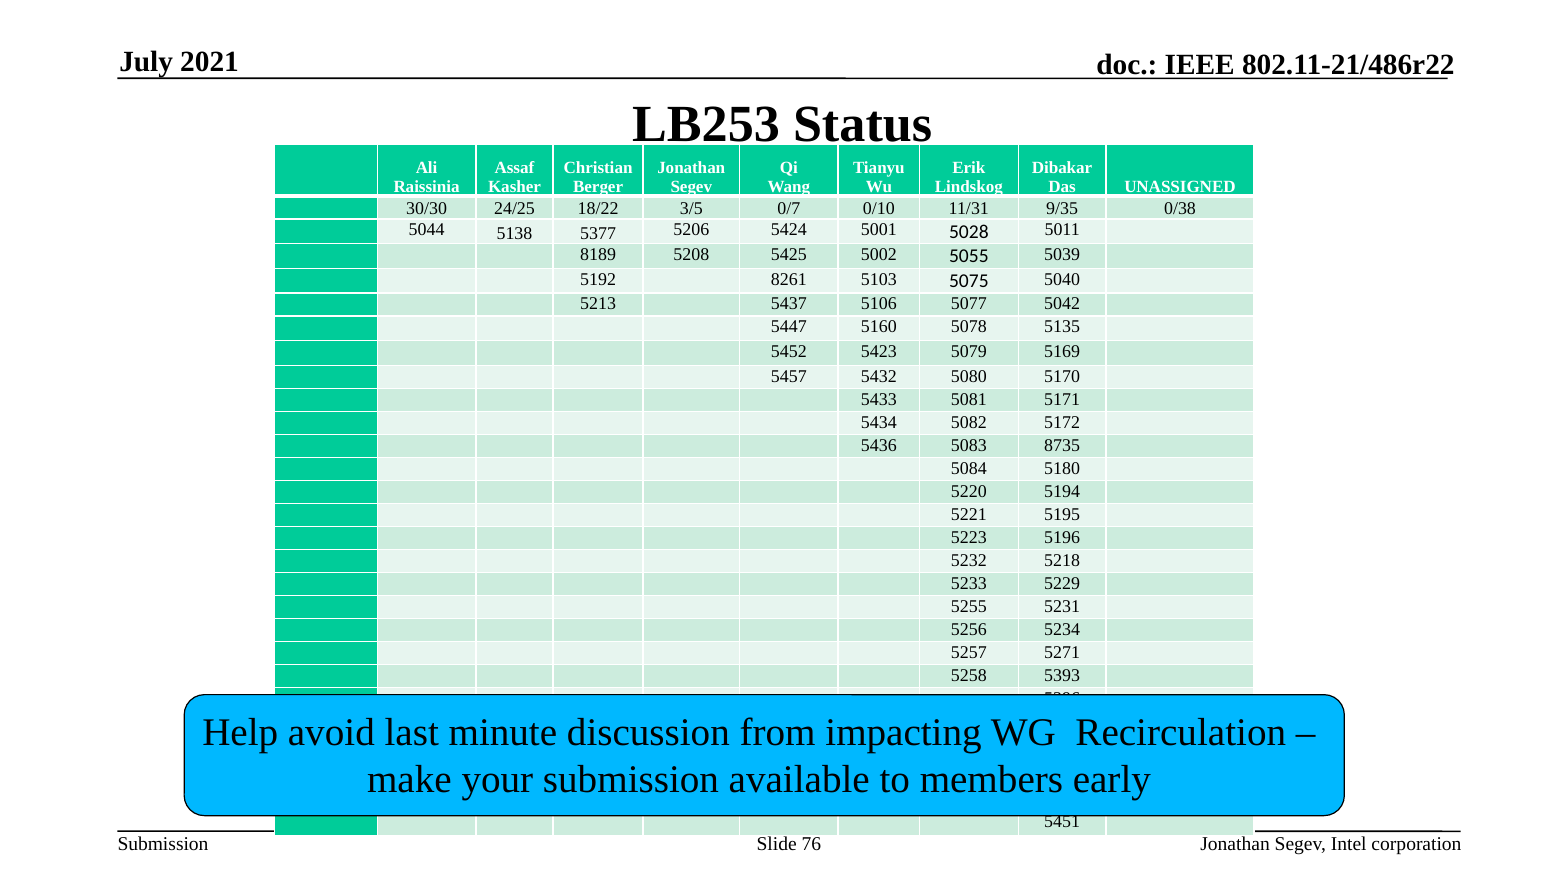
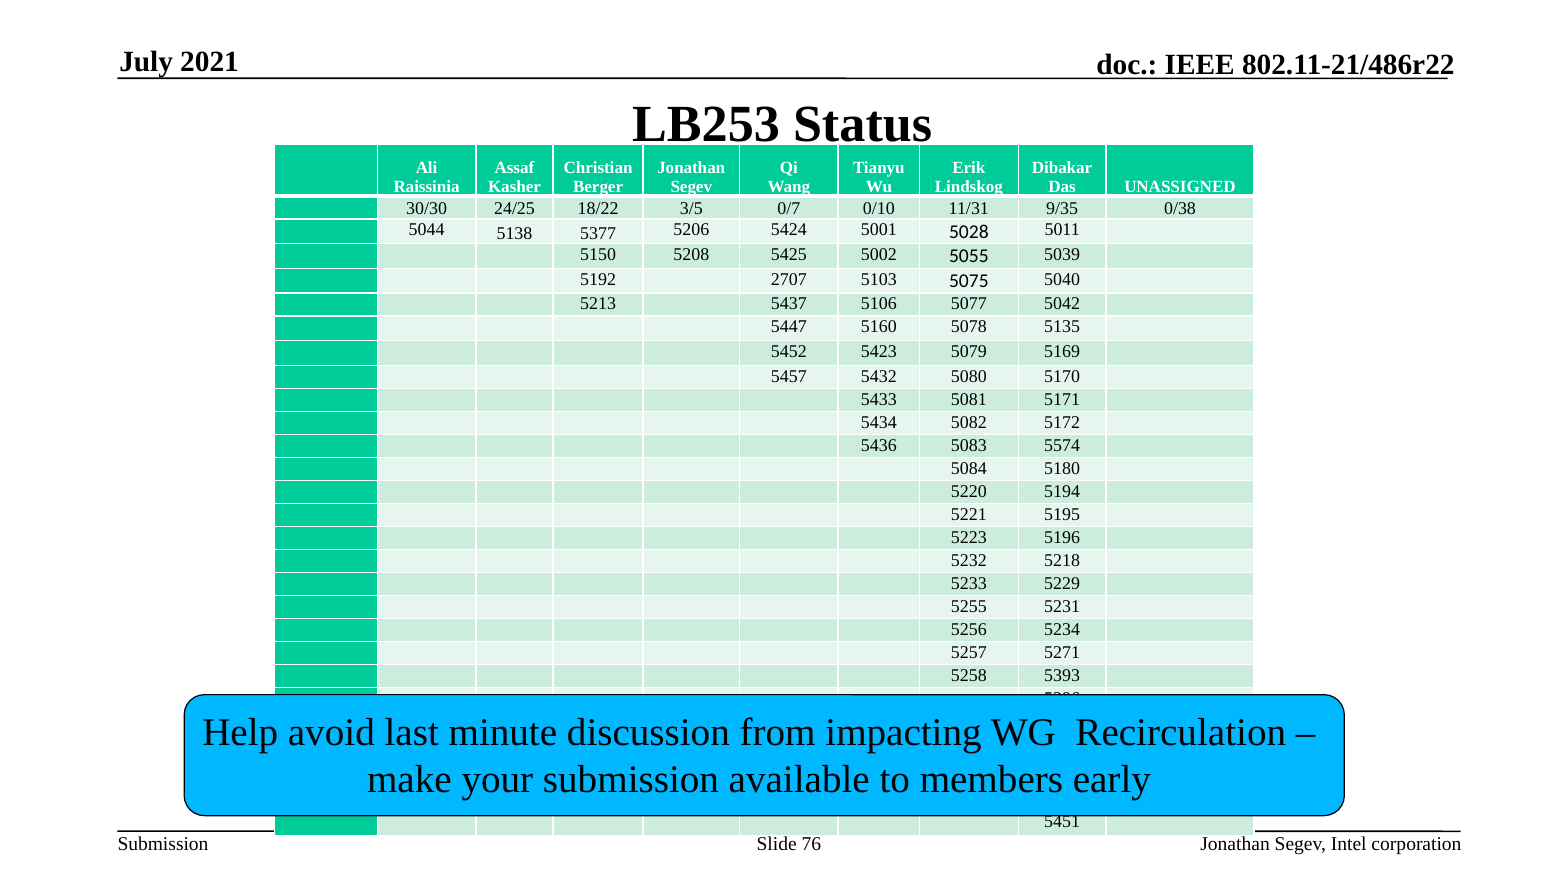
8189: 8189 -> 5150 (598, 255)
8261: 8261 -> 2707 (789, 279)
8735: 8735 -> 5574 (1062, 446)
